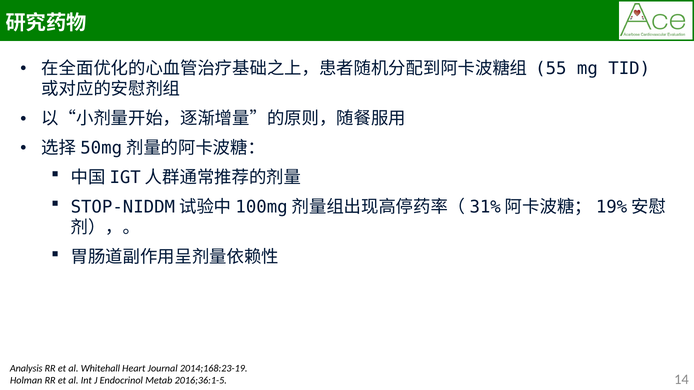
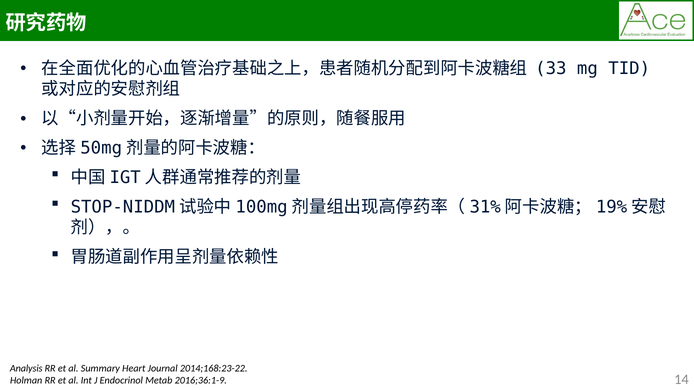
55: 55 -> 33 (551, 68)
Whitehall: Whitehall -> Summary (100, 369)
2014;168:23-19: 2014;168:23-19 -> 2014;168:23-22 (214, 369)
2016;36:1-5: 2016;36:1-5 -> 2016;36:1-9 (201, 381)
